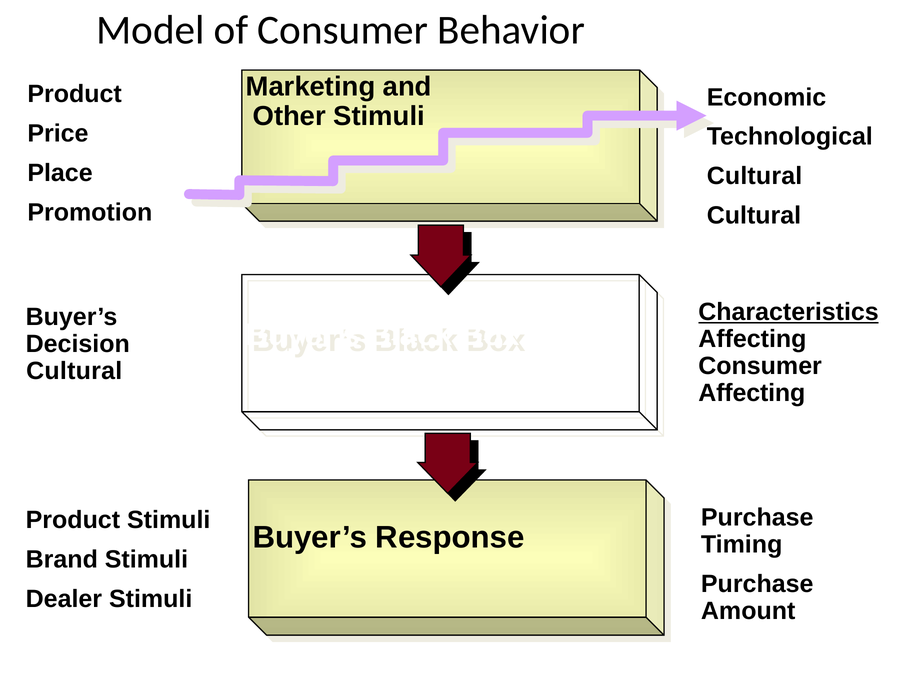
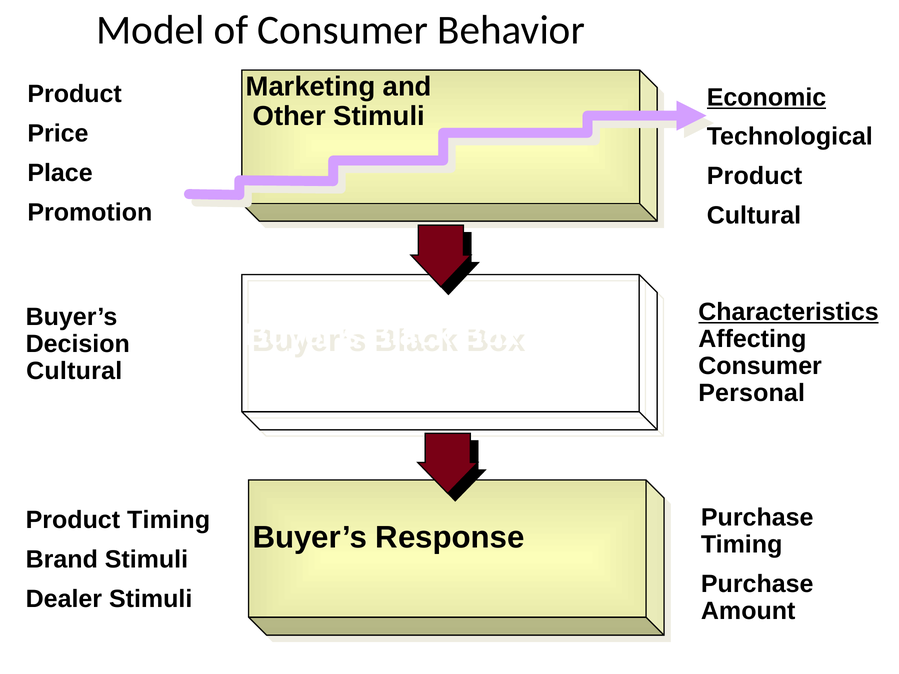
Economic underline: none -> present (767, 97)
Cultural: Cultural -> Product (755, 176)
Affecting: Affecting -> Personal (752, 393)
Product Stimuli: Stimuli -> Timing (169, 520)
